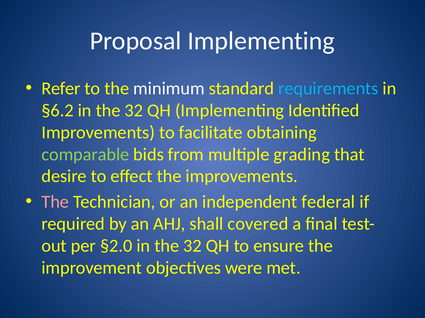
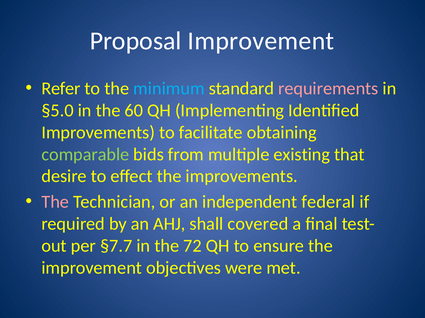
Proposal Implementing: Implementing -> Improvement (261, 41)
minimum colour: white -> light blue (169, 89)
requirements colour: light blue -> pink (328, 89)
§6.2: §6.2 -> §5.0 (58, 111)
32: 32 -> 60 (134, 111)
grading: grading -> existing (302, 155)
§2.0: §2.0 -> §7.7 (116, 246)
32: 32 -> 72 (193, 246)
